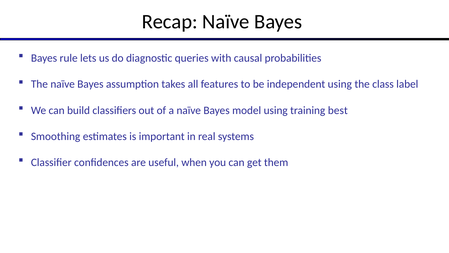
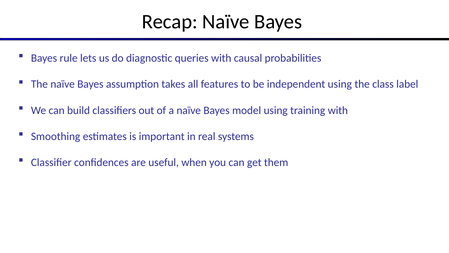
training best: best -> with (338, 110)
